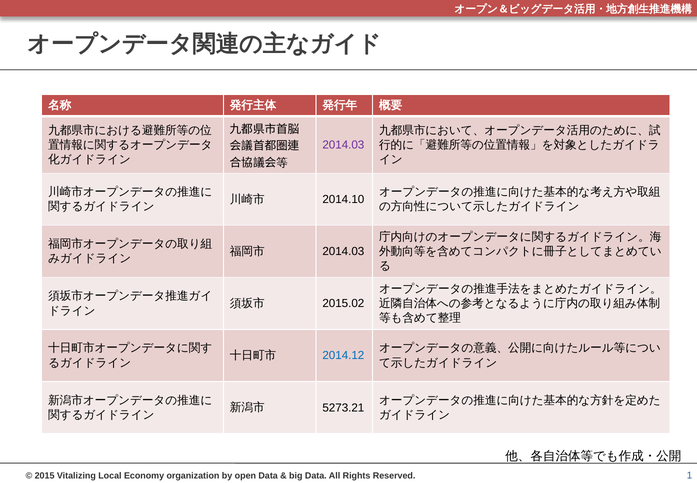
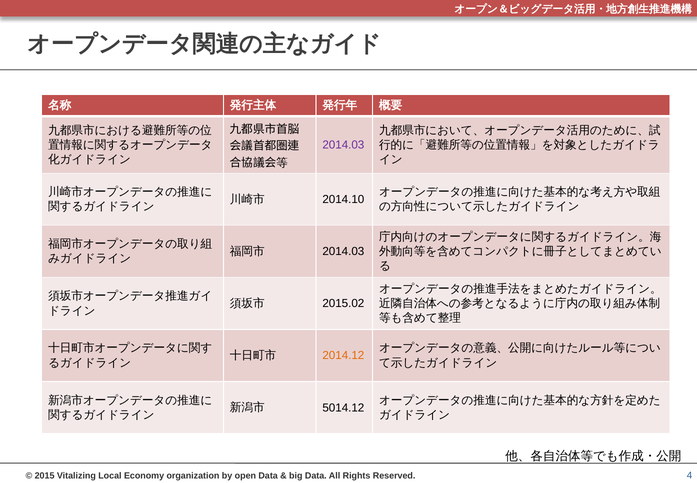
2014.12 colour: blue -> orange (343, 355)
5273.21: 5273.21 -> 5014.12 (343, 407)
1: 1 -> 4 (689, 475)
